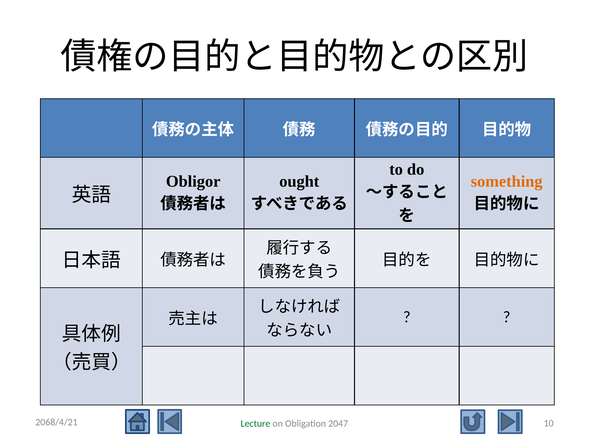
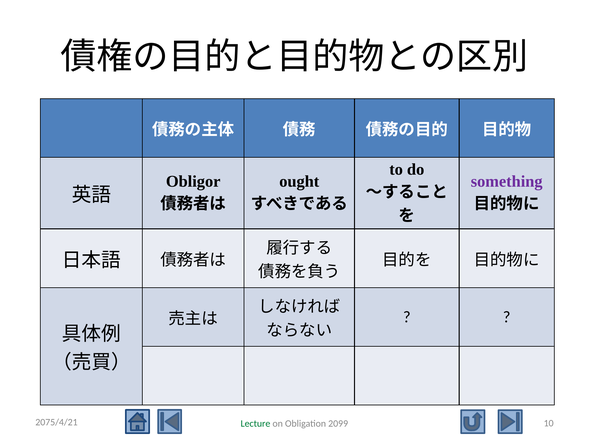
something colour: orange -> purple (507, 181)
2068/4/21: 2068/4/21 -> 2075/4/21 (56, 422)
2047: 2047 -> 2099 (338, 423)
